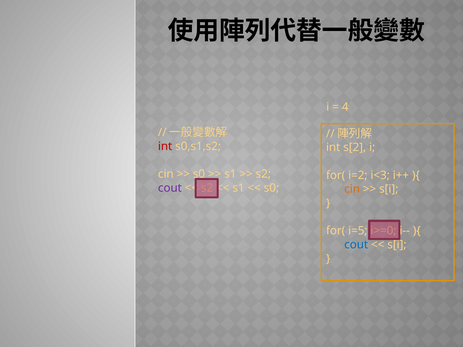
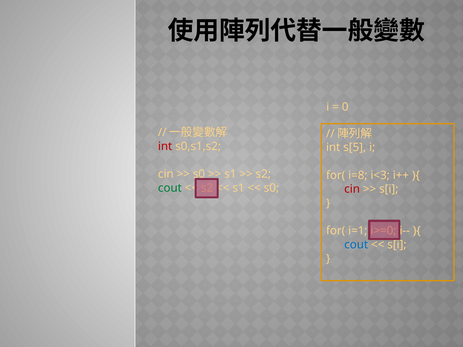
4: 4 -> 0 (345, 107)
s[2: s[2 -> s[5 (355, 148)
i=2: i=2 -> i=8 (358, 175)
cout colour: purple -> green (170, 188)
cin colour: orange -> red (352, 189)
i=5: i=5 -> i=1 (358, 231)
